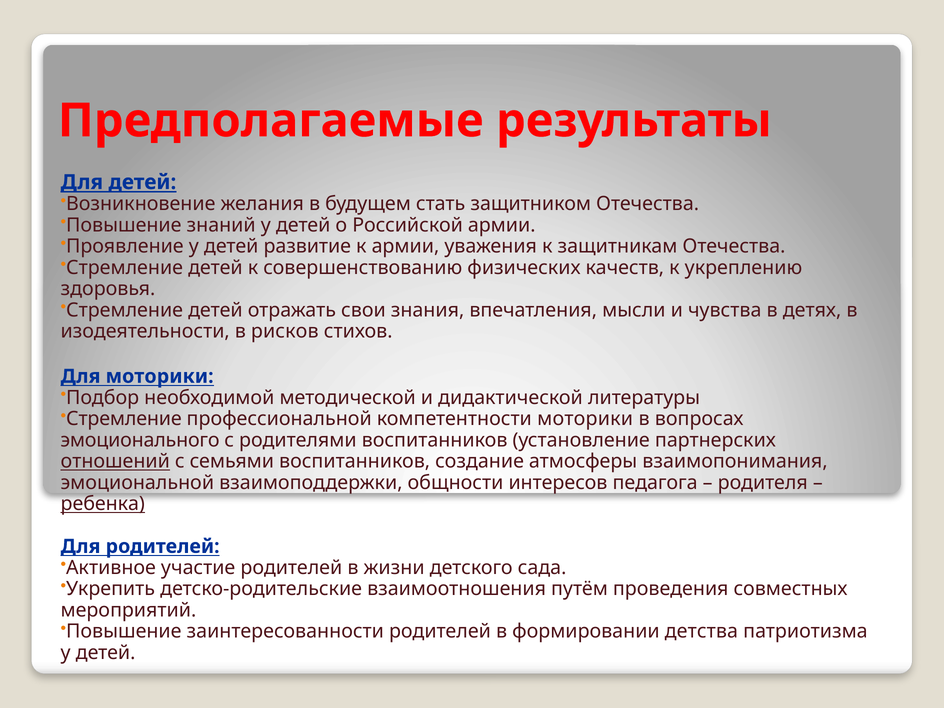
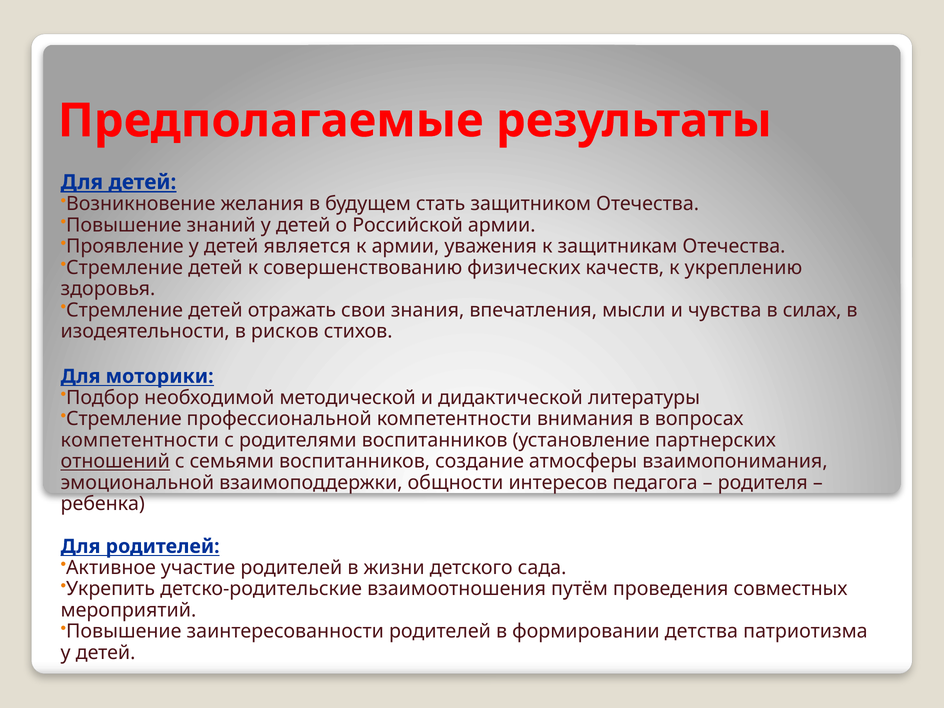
развитие: развитие -> является (307, 246)
детях: детях -> силах (812, 310)
компетентности моторики: моторики -> внимания (585, 419)
эмоционального: эмоционального -> компетентности (140, 440)
ребенка underline: present -> none (103, 504)
